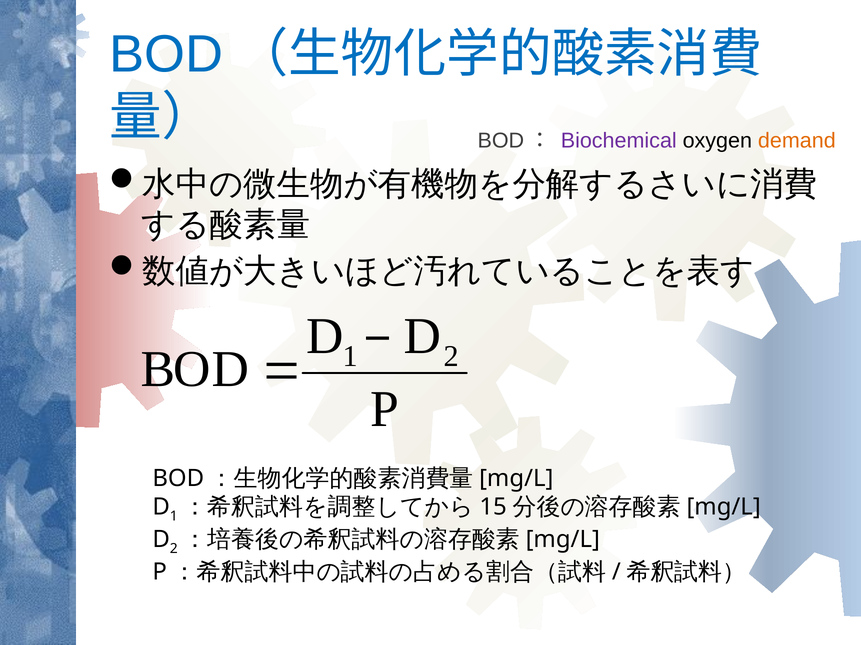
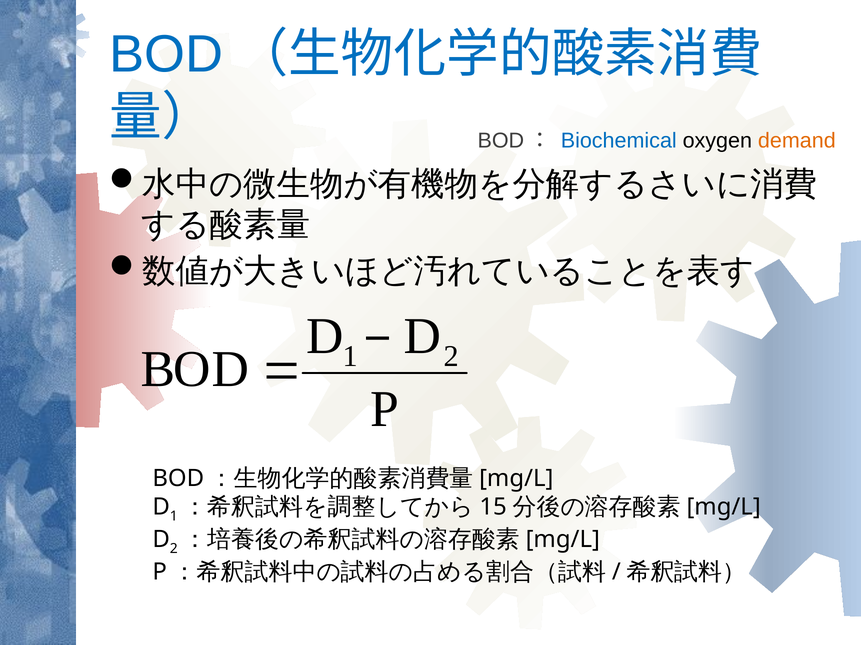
Biochemical colour: purple -> blue (619, 141)
